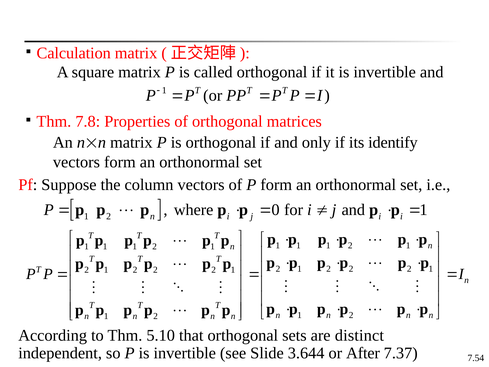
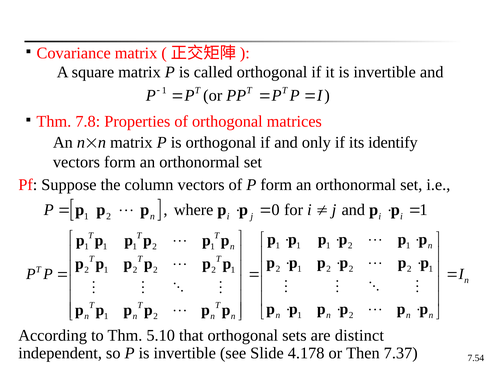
Calculation: Calculation -> Covariance (74, 53)
3.644: 3.644 -> 4.178 (306, 353)
After: After -> Then (363, 353)
